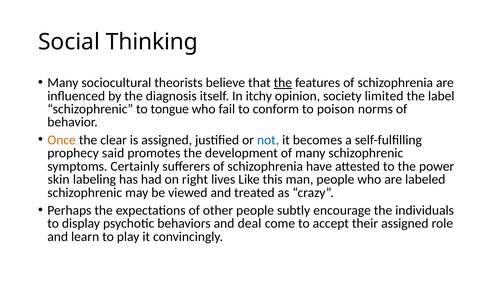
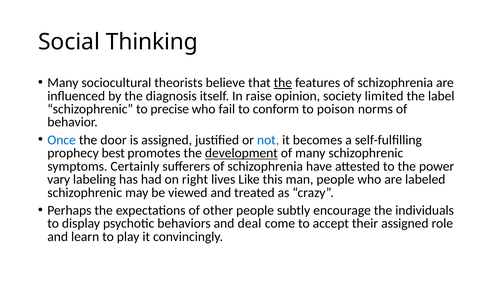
itchy: itchy -> raise (259, 96)
tongue: tongue -> precise (170, 109)
Once colour: orange -> blue (62, 140)
clear: clear -> door (114, 140)
said: said -> best (113, 153)
development underline: none -> present (241, 153)
skin: skin -> vary (59, 179)
